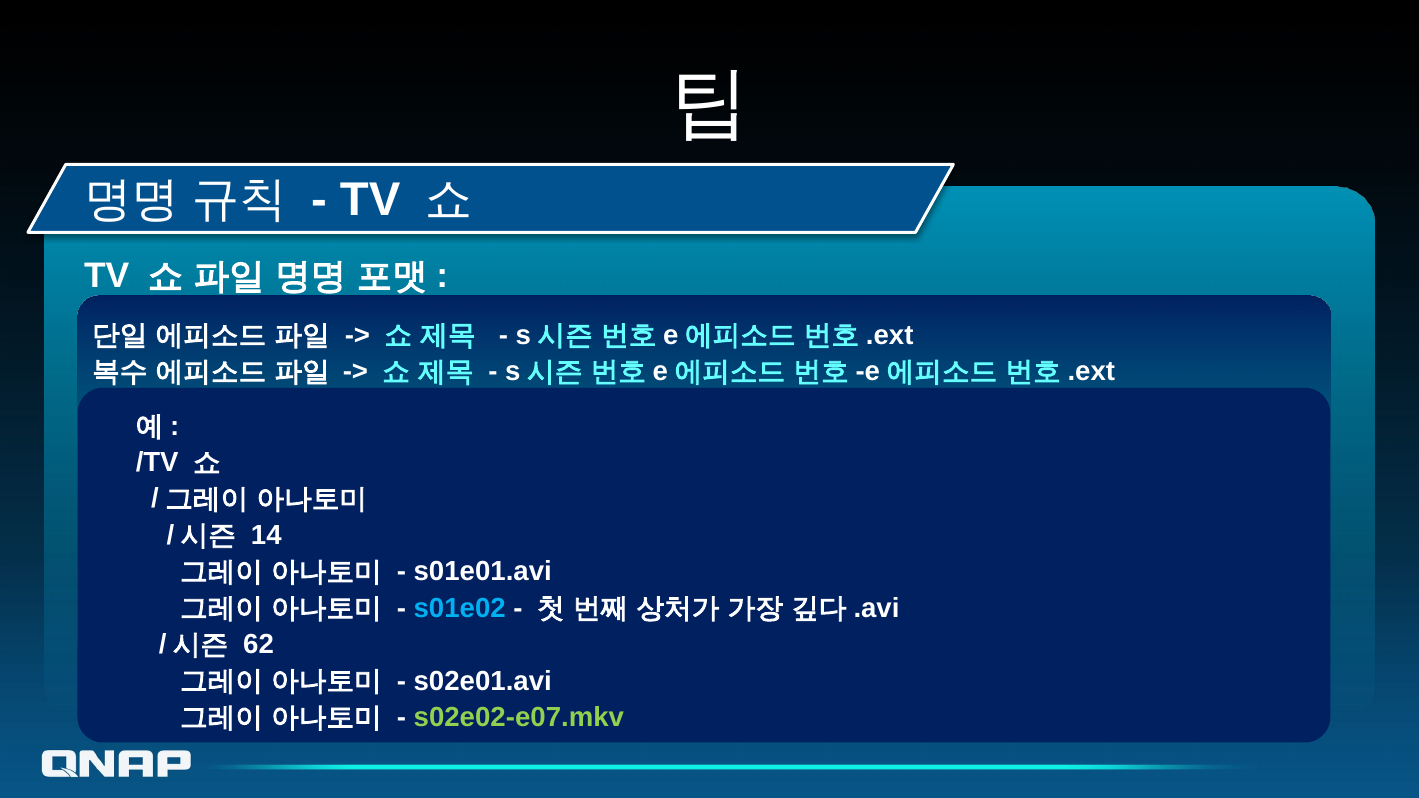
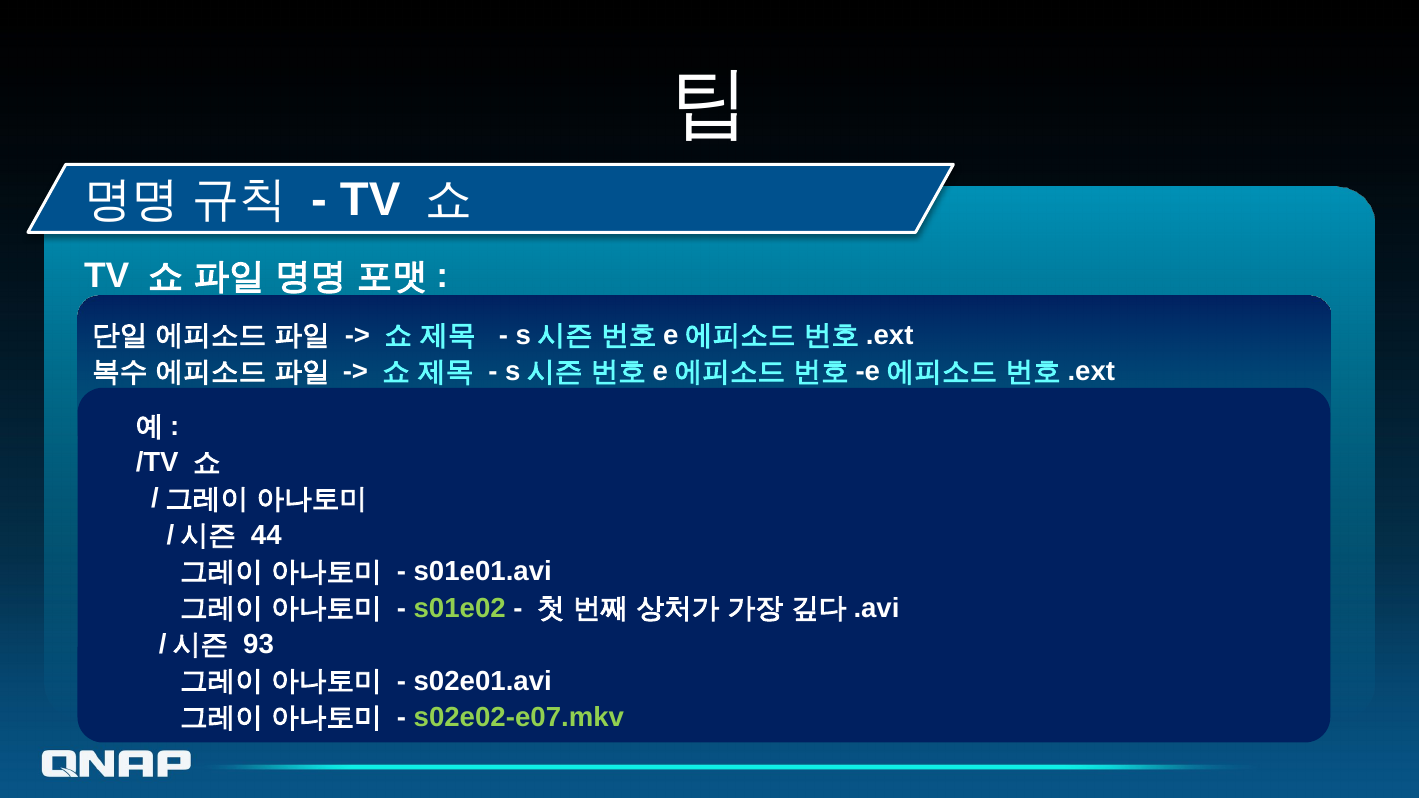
14: 14 -> 44 (266, 535)
s01e02 colour: light blue -> light green (460, 608)
62: 62 -> 93 (259, 645)
